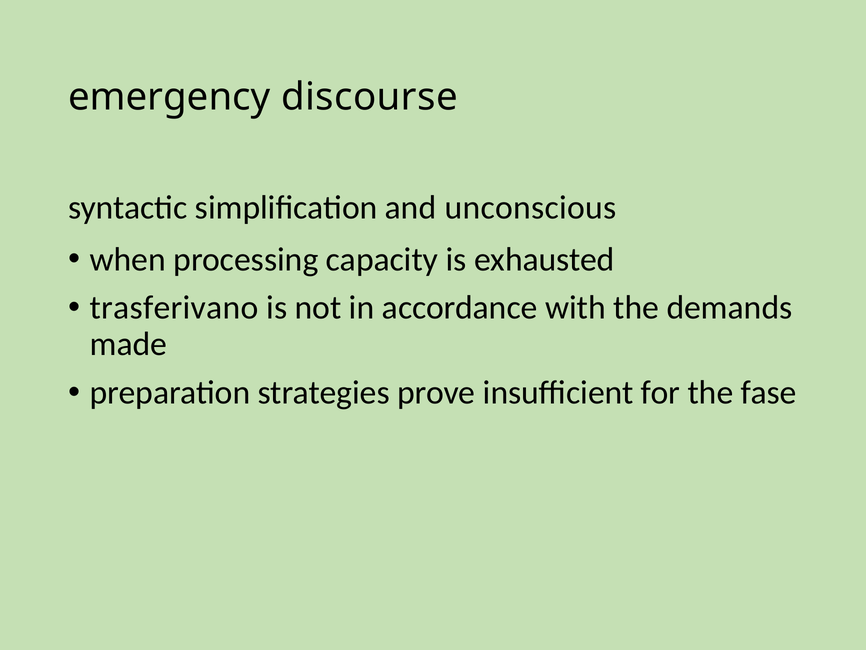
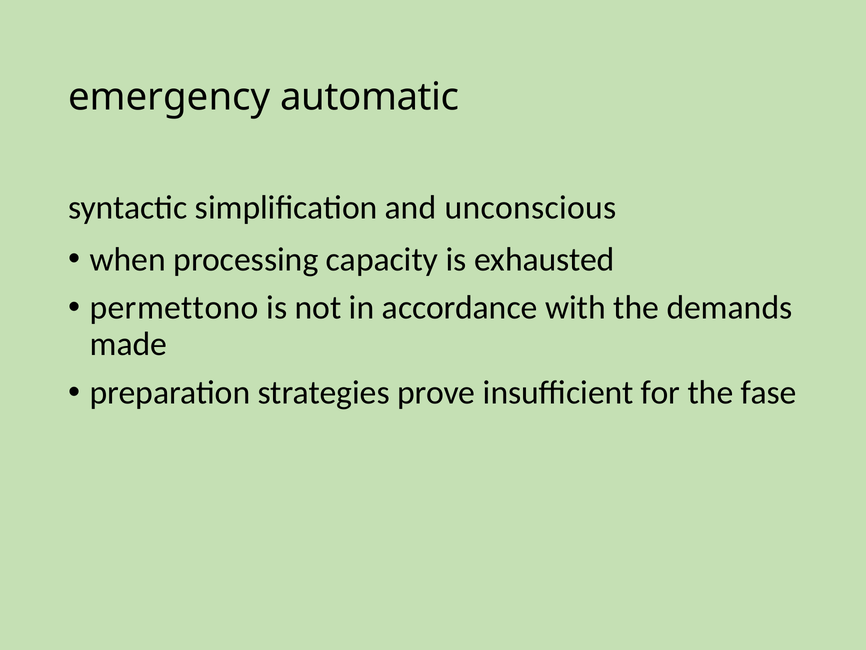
discourse: discourse -> automatic (370, 97)
trasferivano: trasferivano -> permettono (174, 308)
